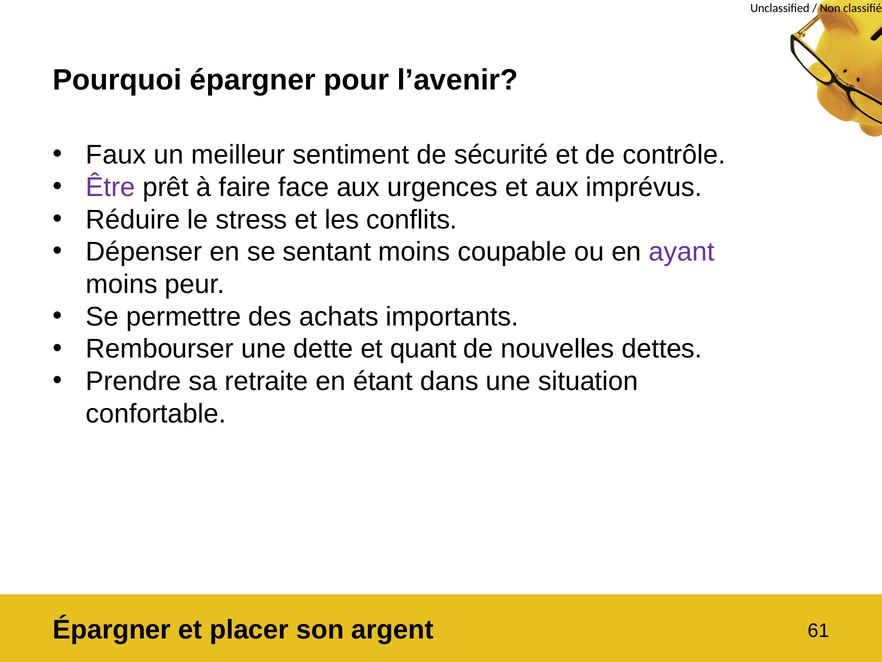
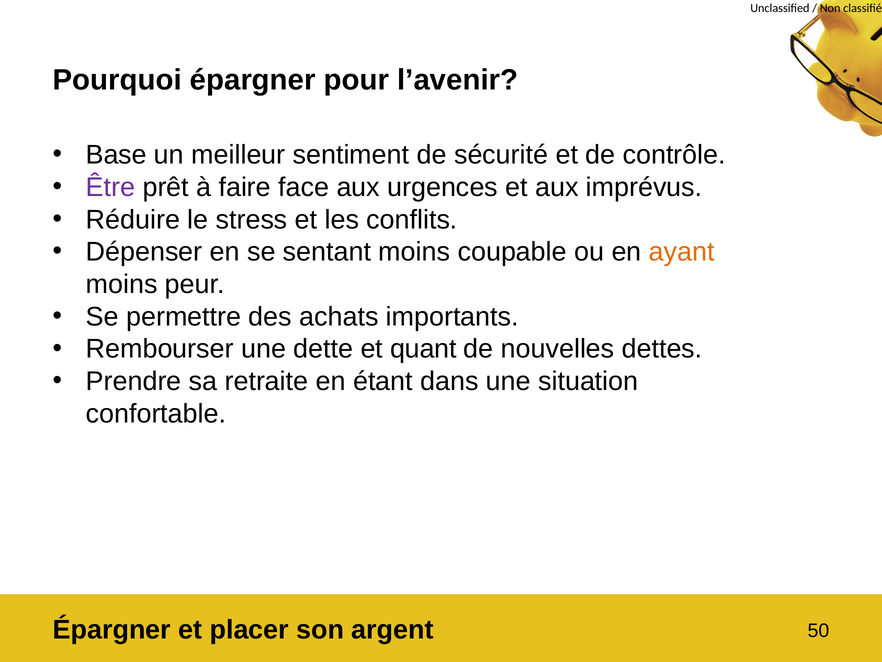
Faux: Faux -> Base (116, 155)
ayant colour: purple -> orange (682, 252)
61: 61 -> 50 (818, 630)
